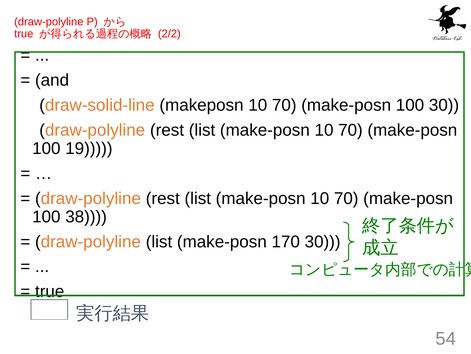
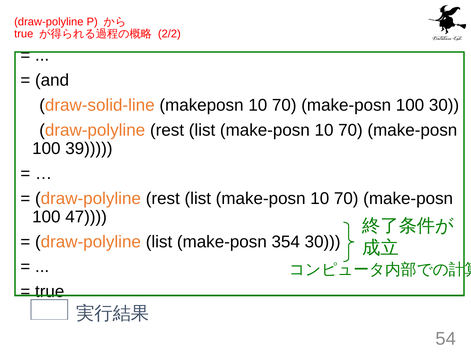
19: 19 -> 39 (89, 148)
38: 38 -> 47 (86, 216)
170: 170 -> 354 (286, 241)
